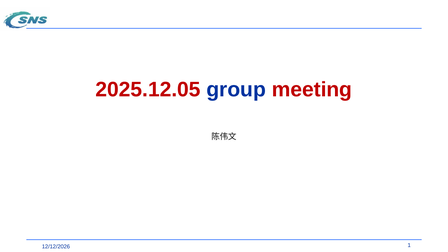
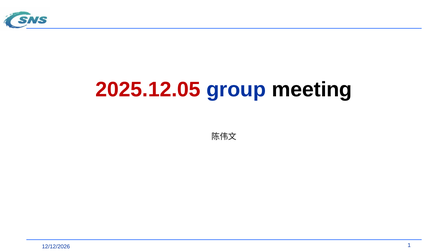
meeting colour: red -> black (312, 89)
